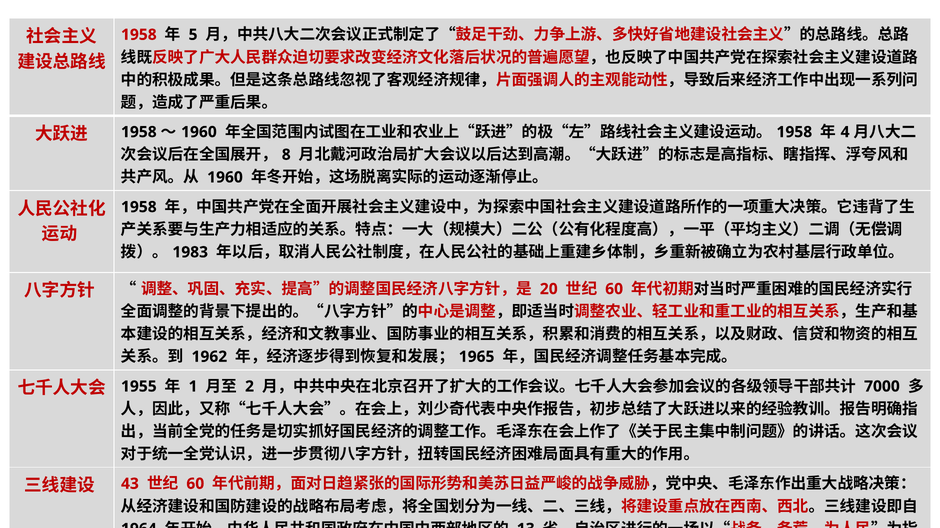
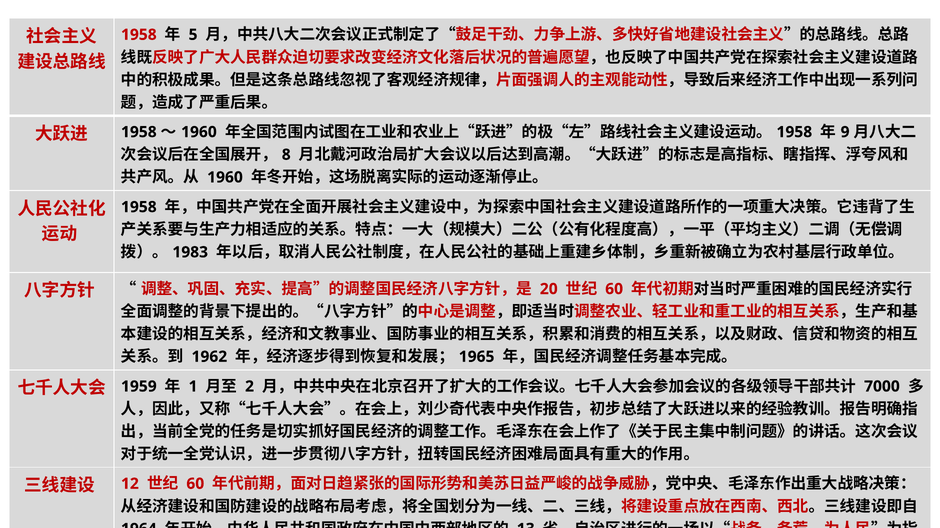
4: 4 -> 9 (845, 132)
1955: 1955 -> 1959 (139, 387)
43: 43 -> 12 (130, 484)
